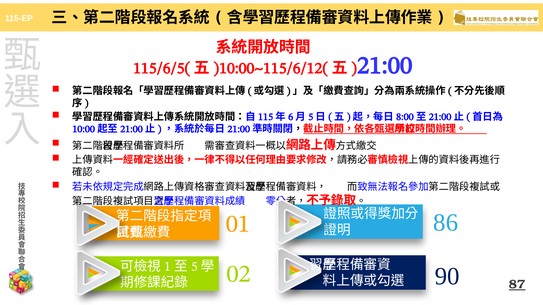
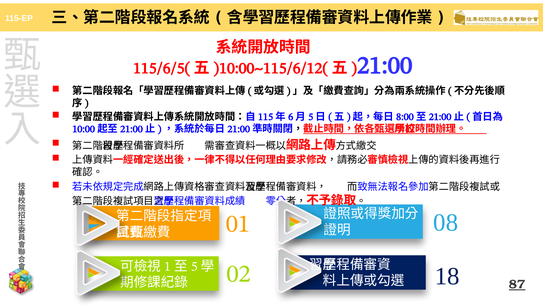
86: 86 -> 08 (446, 223)
90: 90 -> 18 (447, 277)
